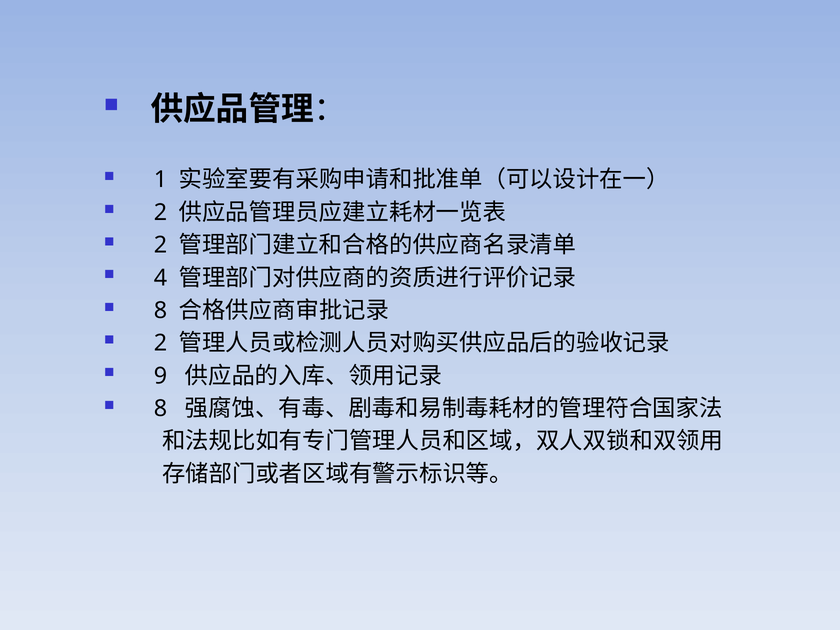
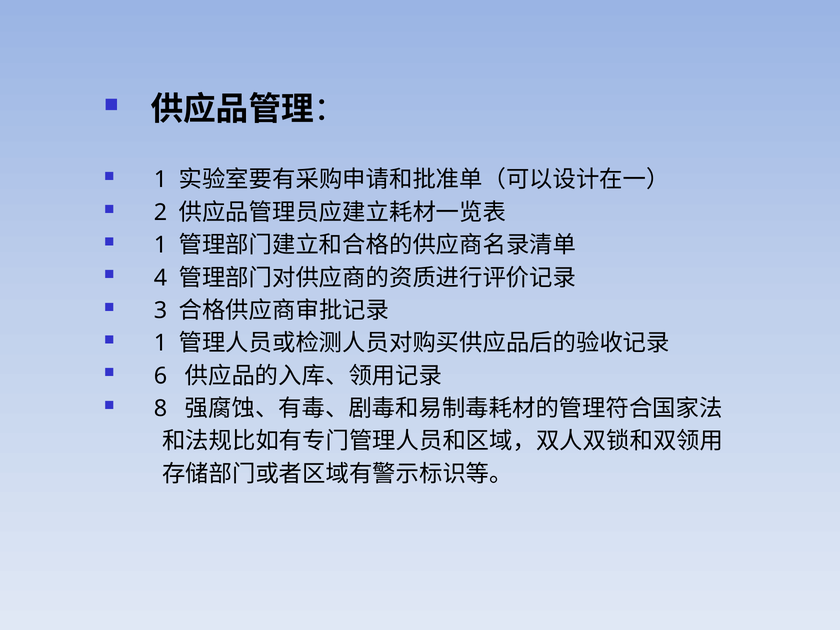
2: 2 -> 1 (160, 245)
8: 8 -> 3 (160, 310)
2: 2 -> 1 (160, 343)
9: 9 -> 6 (160, 376)
